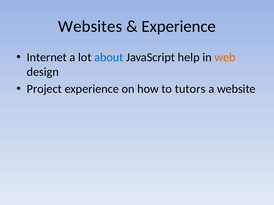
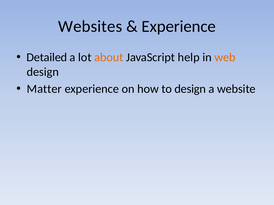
Internet: Internet -> Detailed (47, 57)
about colour: blue -> orange (109, 57)
Project: Project -> Matter (44, 89)
to tutors: tutors -> design (190, 89)
